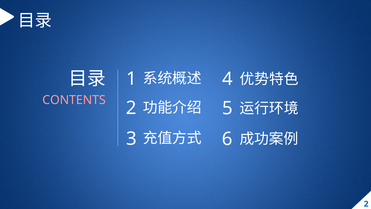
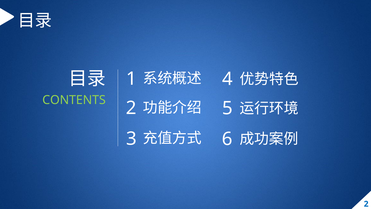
CONTENTS colour: pink -> light green (74, 100)
